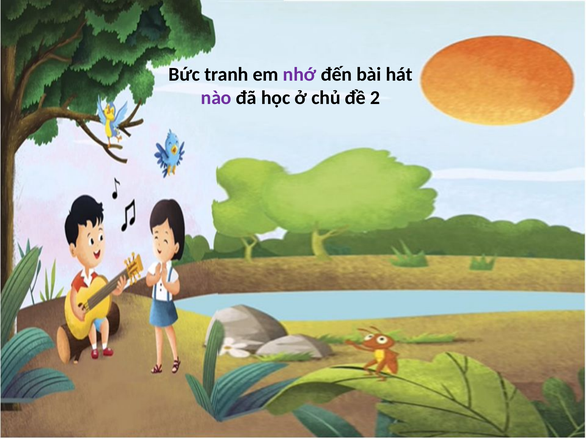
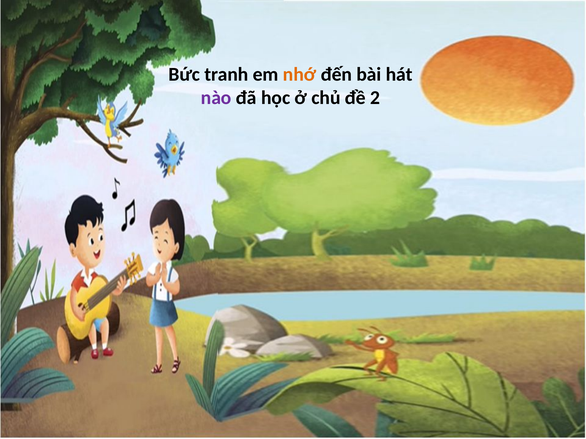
nhớ colour: purple -> orange (300, 75)
